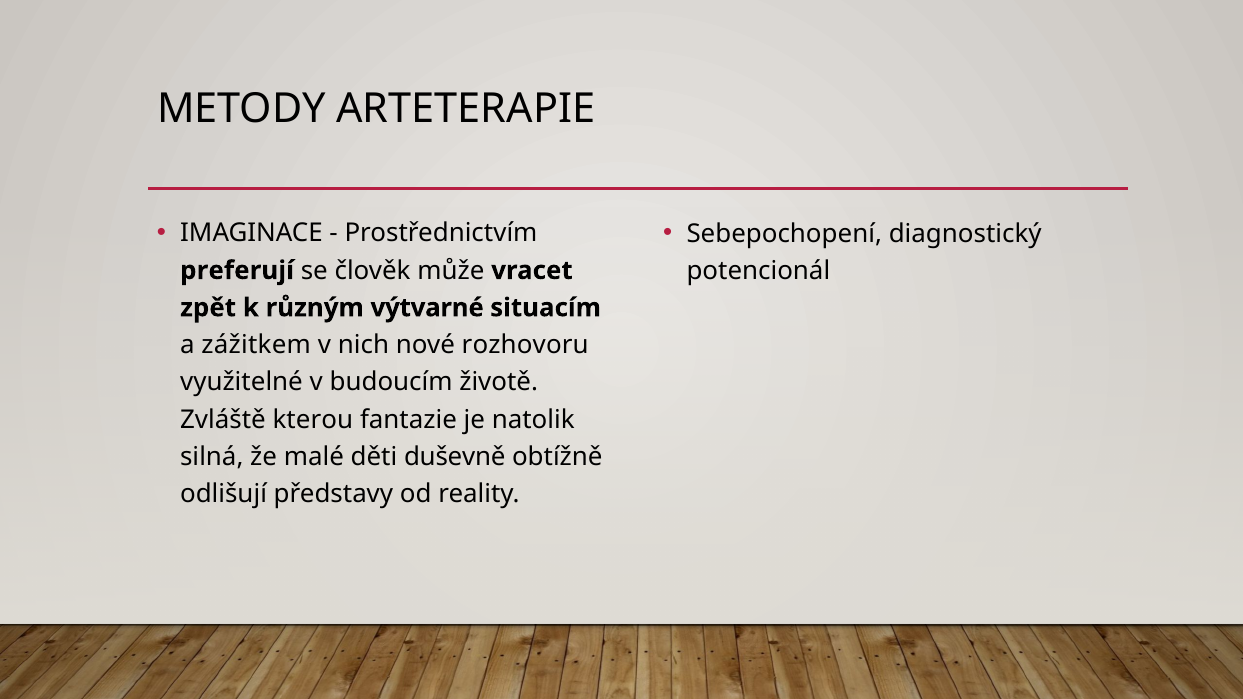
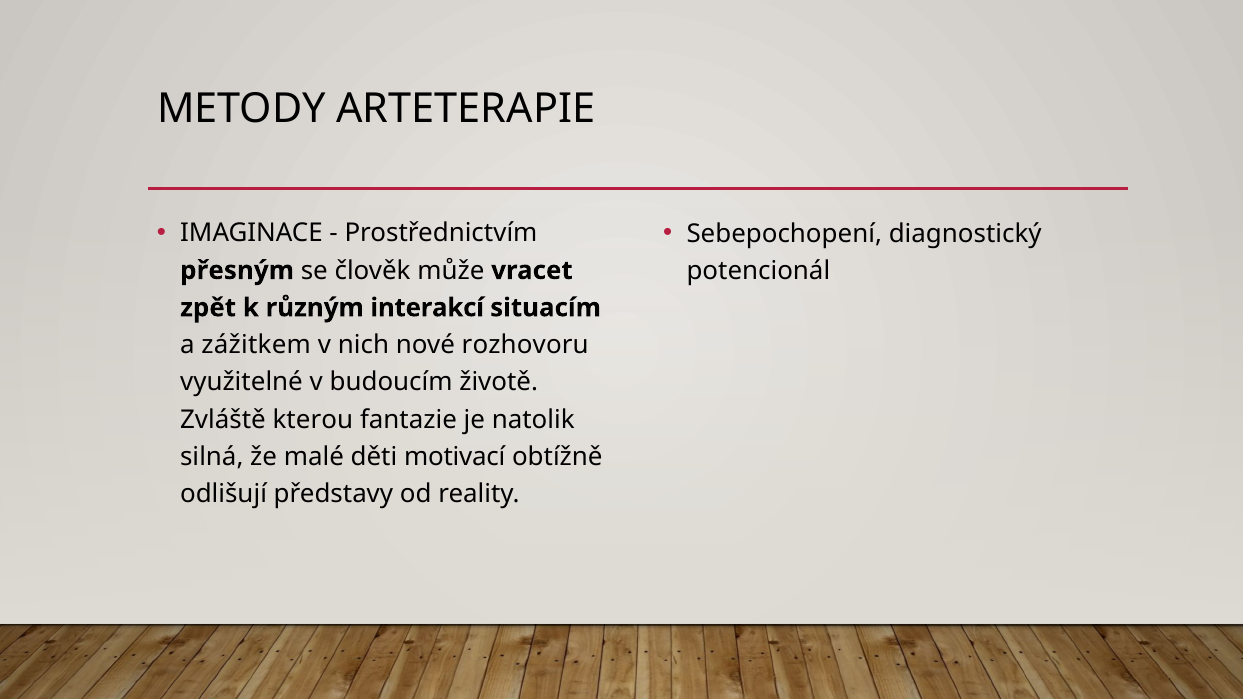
preferují: preferují -> přesným (237, 271)
výtvarné: výtvarné -> interakcí (427, 308)
duševně: duševně -> motivací (455, 457)
